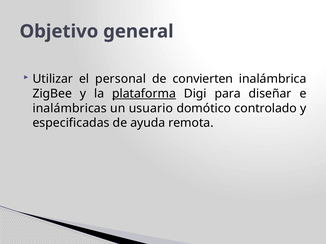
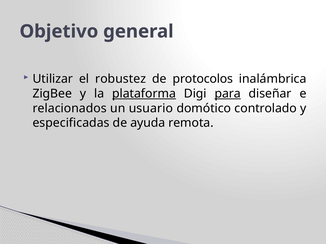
personal: personal -> robustez (121, 79)
convierten: convierten -> protocolos (203, 79)
para underline: none -> present (228, 94)
inalámbricas: inalámbricas -> relacionados (70, 108)
